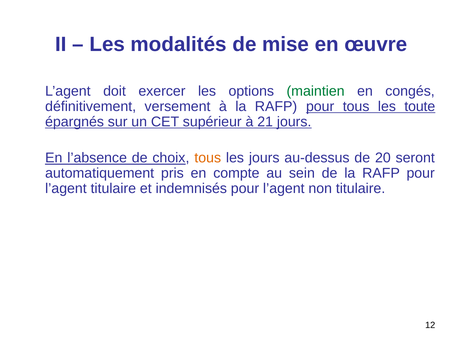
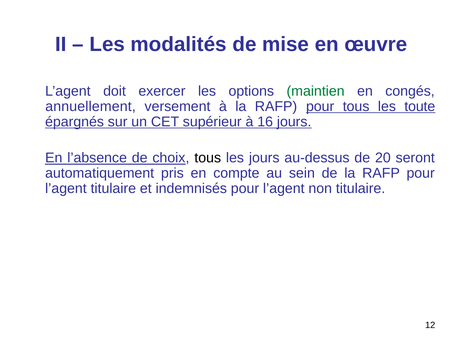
définitivement: définitivement -> annuellement (91, 106)
21: 21 -> 16 (265, 121)
tous colour: orange -> black (208, 158)
